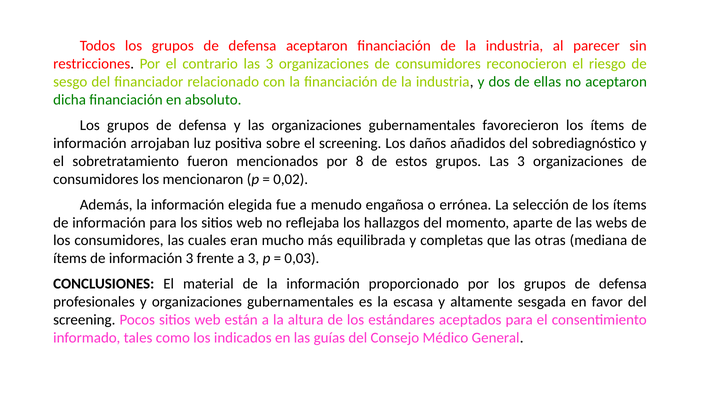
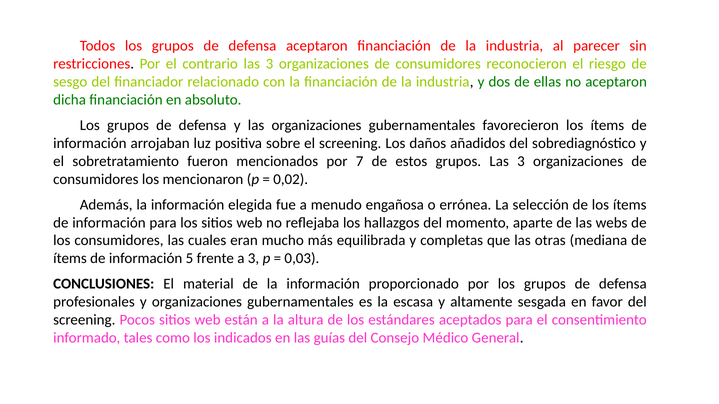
8: 8 -> 7 (360, 161)
información 3: 3 -> 5 (190, 259)
